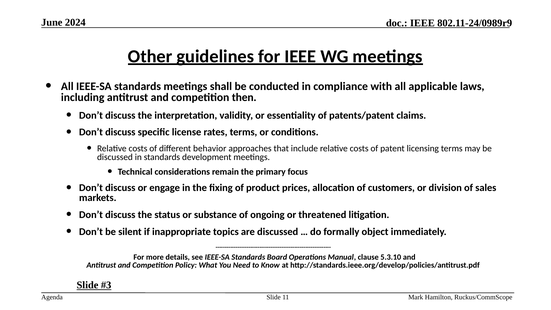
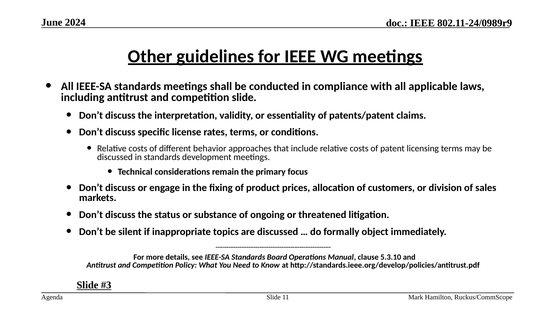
competition then: then -> slide (244, 97)
